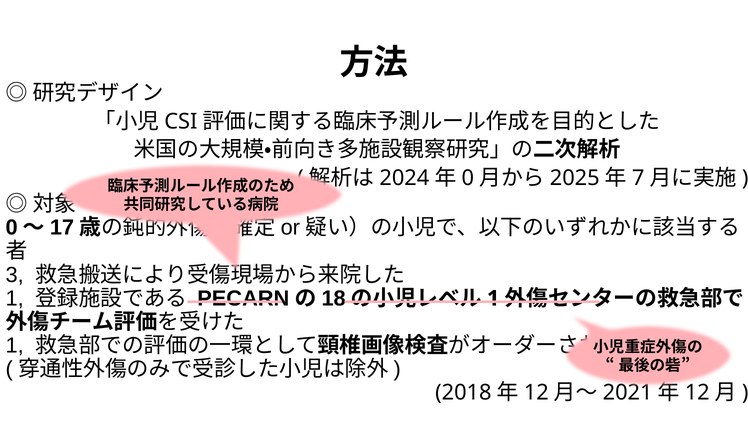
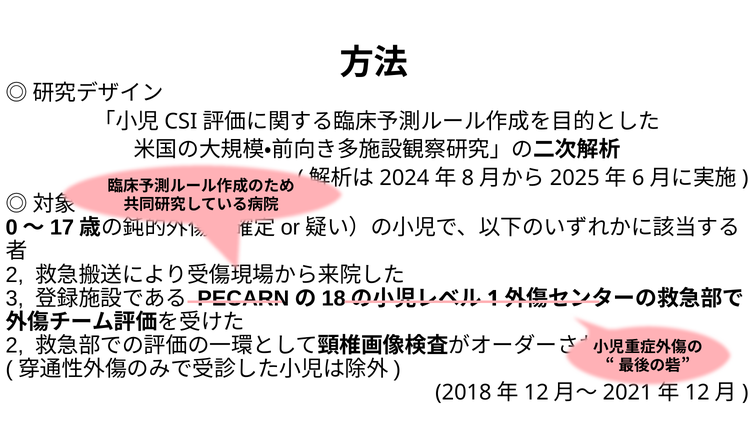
0: 0 -> 8 (468, 178)
7: 7 -> 6 (638, 178)
3: 3 -> 2 (15, 275)
1: 1 -> 3 (15, 298)
1: 1 -> 2 (15, 345)
